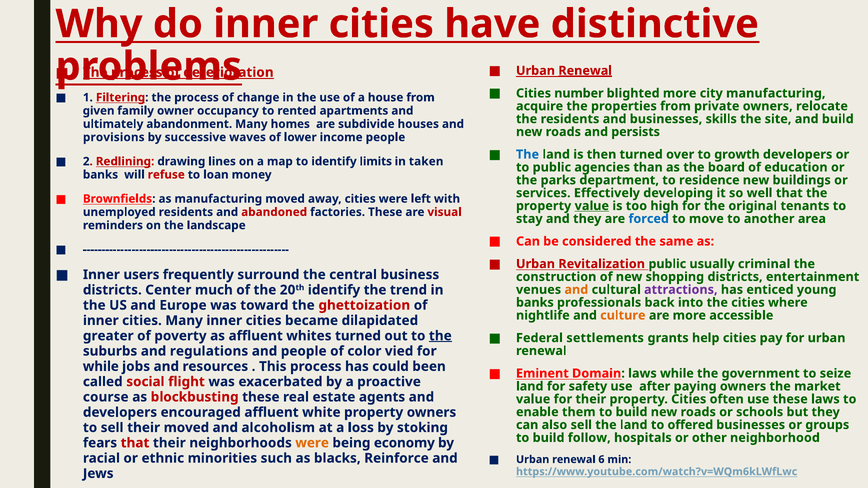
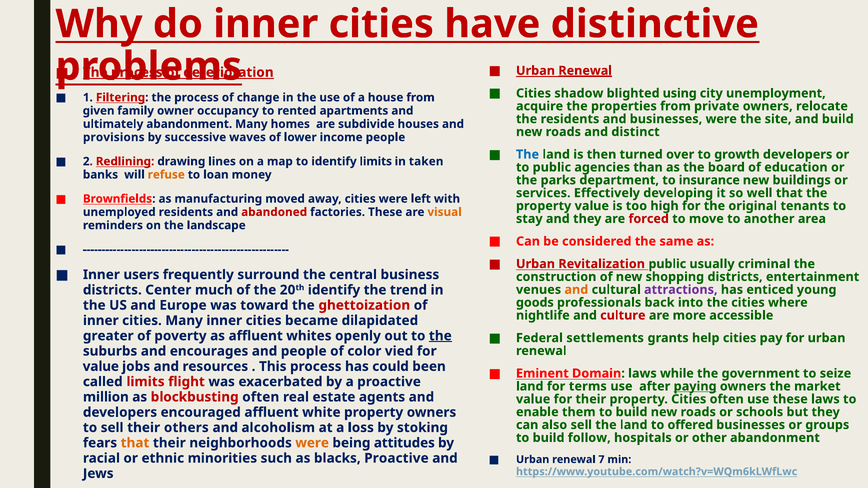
number: number -> shadow (579, 93)
blighted more: more -> using (680, 93)
city manufacturing: manufacturing -> unemployment (776, 93)
businesses skills: skills -> were (721, 119)
persists: persists -> distinct (635, 132)
refuse colour: red -> orange (166, 175)
residence: residence -> insurance (709, 180)
value underline: present -> none (592, 206)
visual colour: red -> orange (445, 212)
forced colour: blue -> red (649, 219)
banks: banks -> goods (535, 303)
culture colour: orange -> red (623, 316)
whites turned: turned -> openly (358, 336)
regulations: regulations -> encourages (209, 351)
while: while -> value (101, 367)
called social: social -> limits (145, 382)
safety: safety -> terms (588, 386)
paying underline: none -> present (695, 386)
course: course -> million (106, 397)
blockbusting these: these -> often (261, 397)
their moved: moved -> others (186, 428)
other neighborhood: neighborhood -> abandonment (775, 438)
that colour: red -> orange (135, 443)
economy: economy -> attitudes (404, 443)
6: 6 -> 7 (601, 460)
blacks Reinforce: Reinforce -> Proactive (396, 458)
